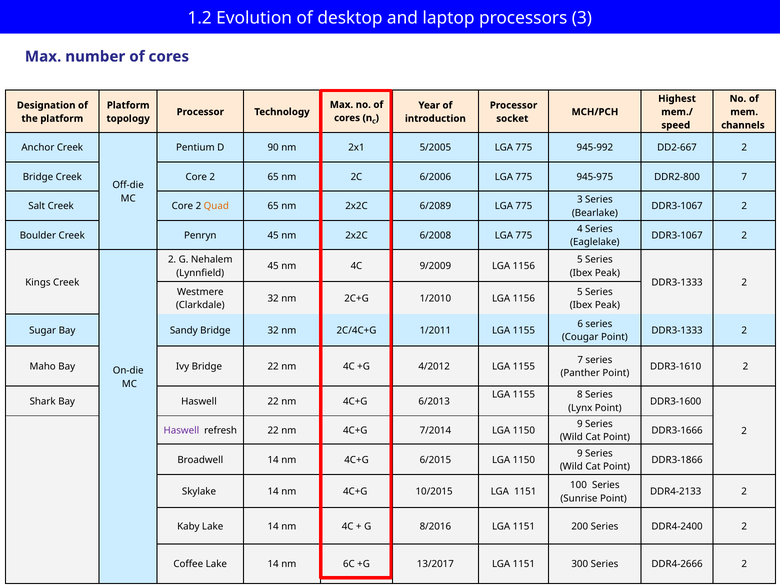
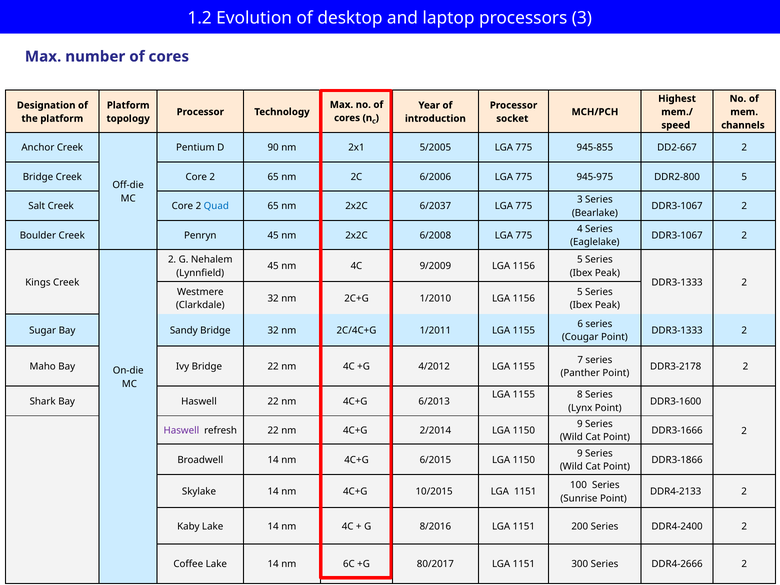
945-992: 945-992 -> 945-855 (595, 148)
DDR2-800 7: 7 -> 5 (744, 177)
Quad colour: orange -> blue (216, 206)
6/2089: 6/2089 -> 6/2037 (435, 206)
DDR3-1610: DDR3-1610 -> DDR3-2178 (676, 366)
7/2014: 7/2014 -> 2/2014 (435, 431)
13/2017: 13/2017 -> 80/2017 (435, 564)
